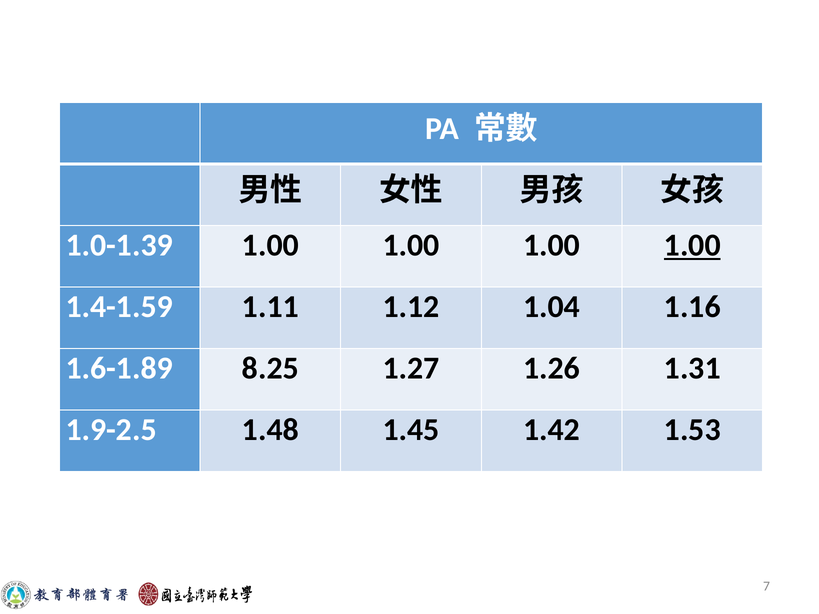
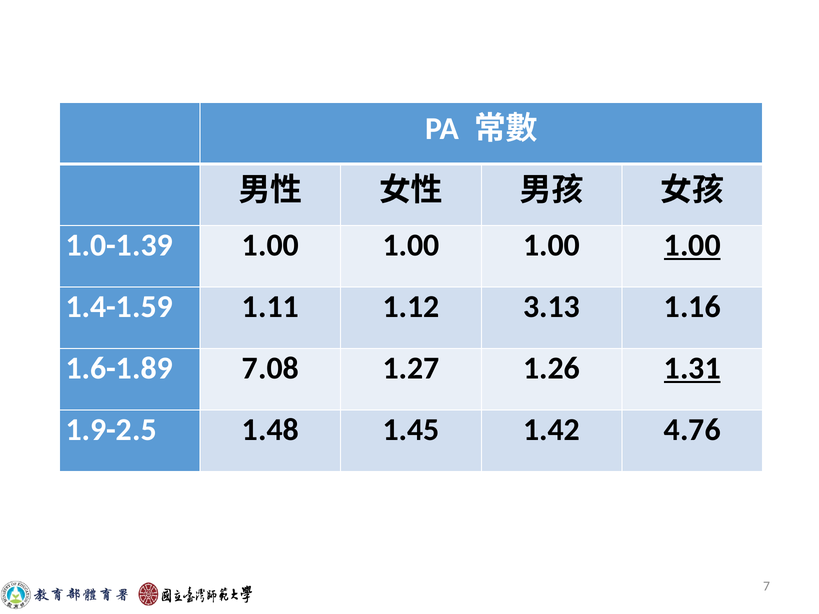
1.04: 1.04 -> 3.13 (552, 307)
8.25: 8.25 -> 7.08 (270, 368)
1.31 underline: none -> present (692, 368)
1.53: 1.53 -> 4.76 (692, 430)
